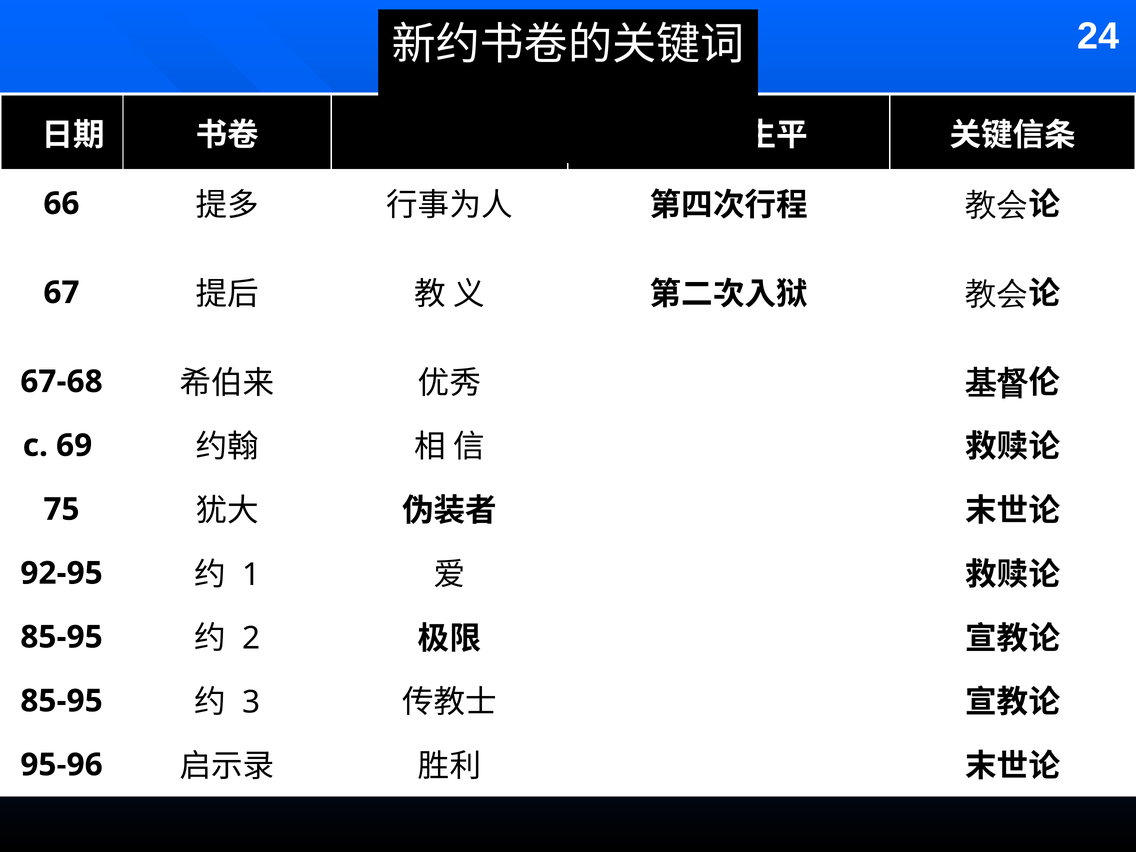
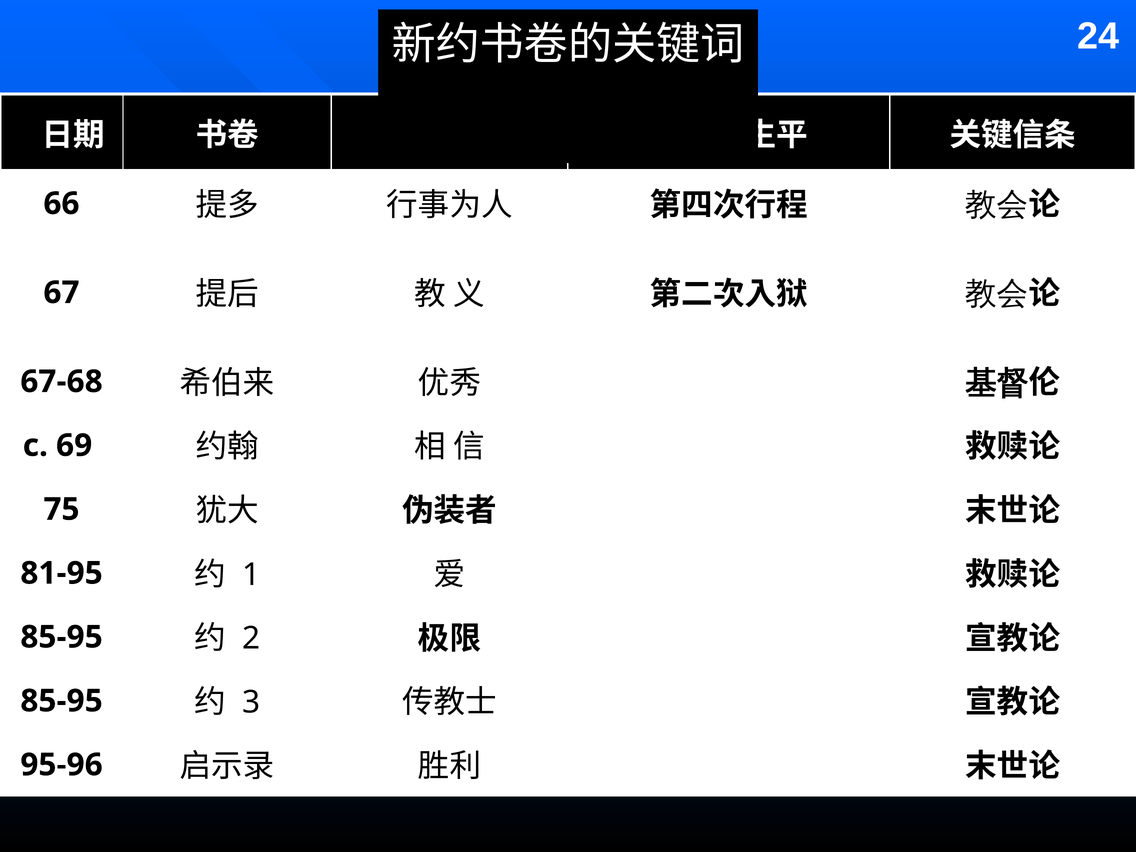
92-95: 92-95 -> 81-95 (62, 573)
